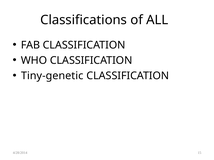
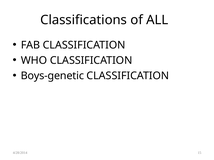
Tiny-genetic: Tiny-genetic -> Boys-genetic (52, 76)
